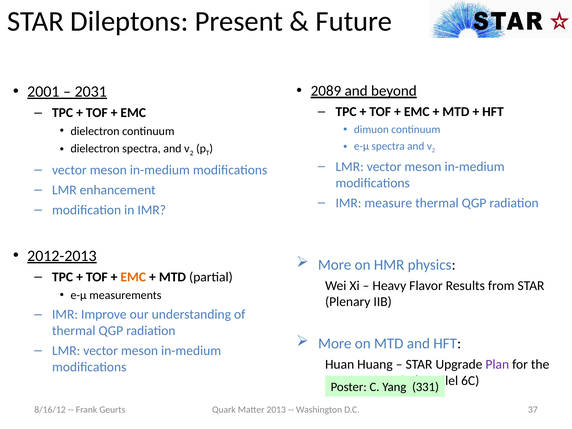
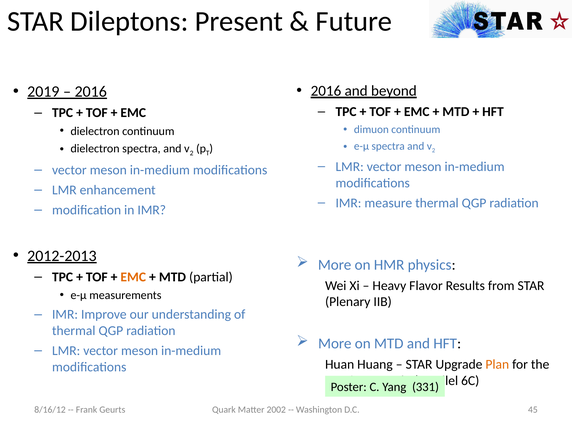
2089: 2089 -> 2016 (326, 91)
2001: 2001 -> 2019 (43, 92)
2031: 2031 -> 2016 (91, 92)
Plan colour: purple -> orange (497, 364)
2013: 2013 -> 2002 (276, 410)
37: 37 -> 45 (533, 410)
